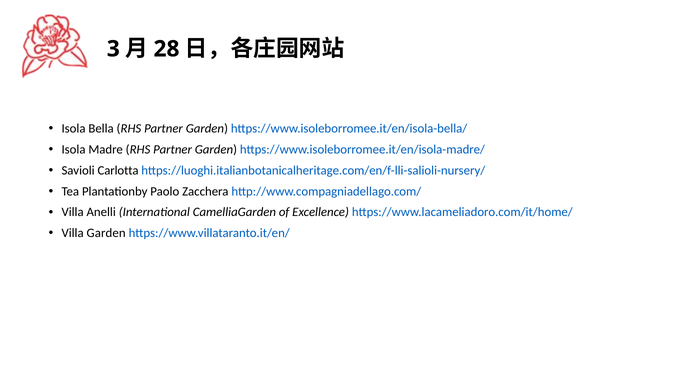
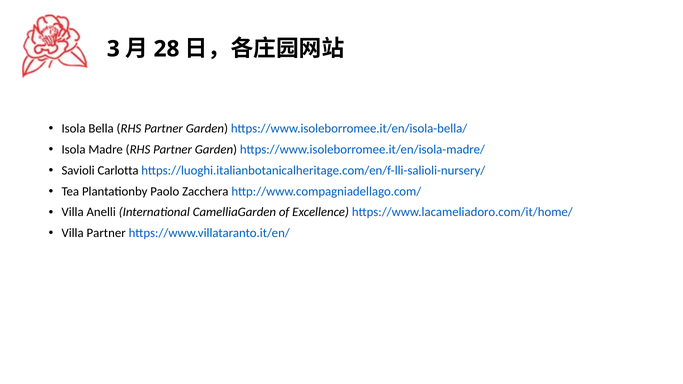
Villa Garden: Garden -> Partner (106, 233)
